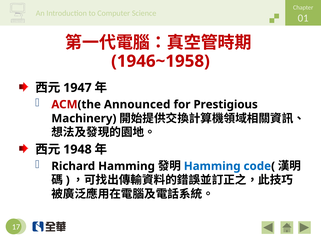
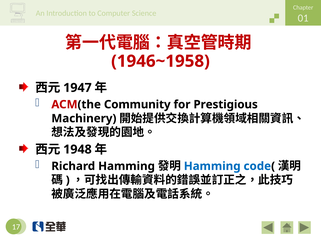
Announced: Announced -> Community (137, 104)
